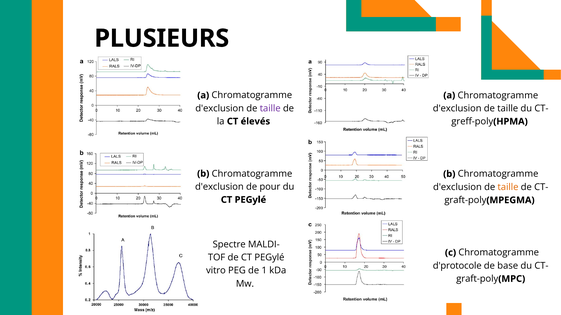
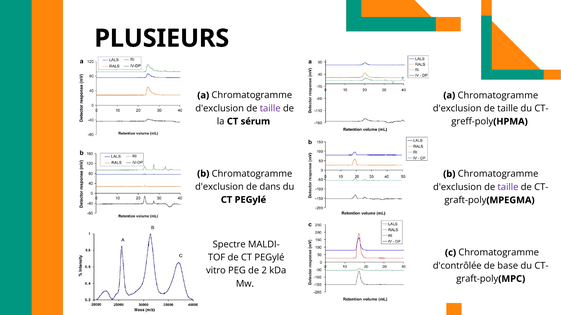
élevés: élevés -> sérum (255, 122)
pour: pour -> dans (270, 187)
taille colour: orange -> purple (508, 187)
d'protocole: d'protocole -> d'contrôlée (457, 266)
1: 1 -> 2 (264, 271)
